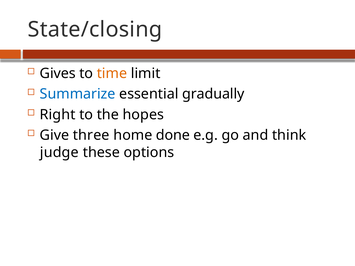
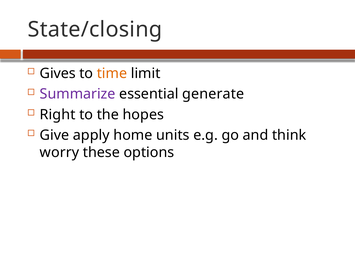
Summarize colour: blue -> purple (78, 94)
gradually: gradually -> generate (213, 94)
three: three -> apply (91, 135)
done: done -> units (173, 135)
judge: judge -> worry (59, 152)
